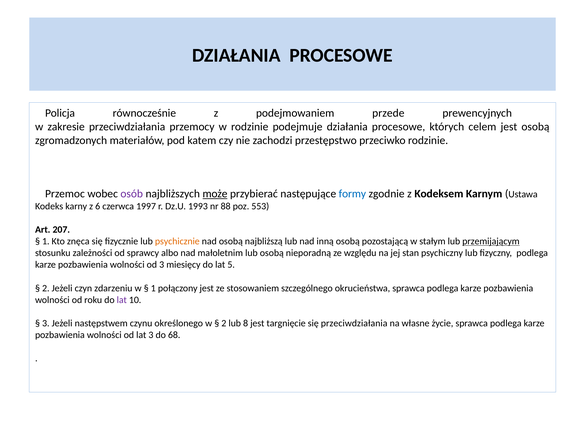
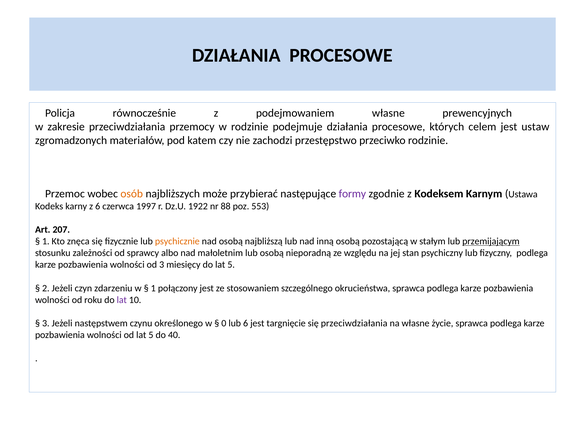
podejmowaniem przede: przede -> własne (388, 113)
jest osobą: osobą -> ustaw (535, 127)
osób colour: purple -> orange (132, 194)
może underline: present -> none (215, 194)
formy colour: blue -> purple (352, 194)
1993: 1993 -> 1922 (198, 206)
2: 2 -> 0 (224, 323)
lub 8: 8 -> 6 (246, 323)
od lat 3: 3 -> 5 (151, 335)
68: 68 -> 40 (174, 335)
